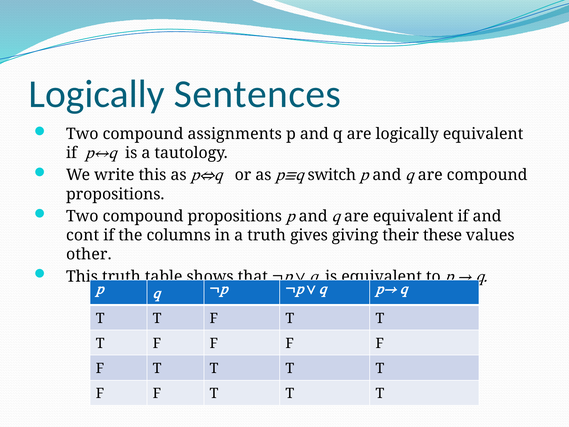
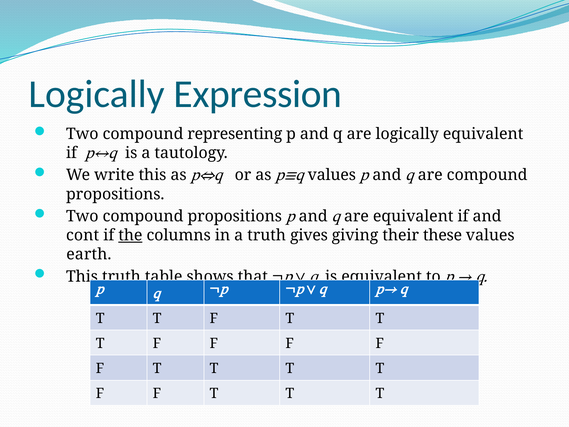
Sentences: Sentences -> Expression (258, 94)
assignments: assignments -> representing (235, 134)
switch: switch -> values (332, 175)
the underline: none -> present (130, 235)
other: other -> earth (89, 254)
